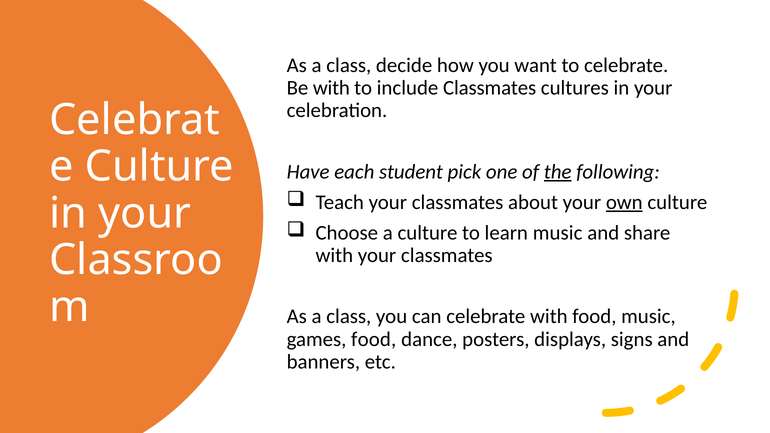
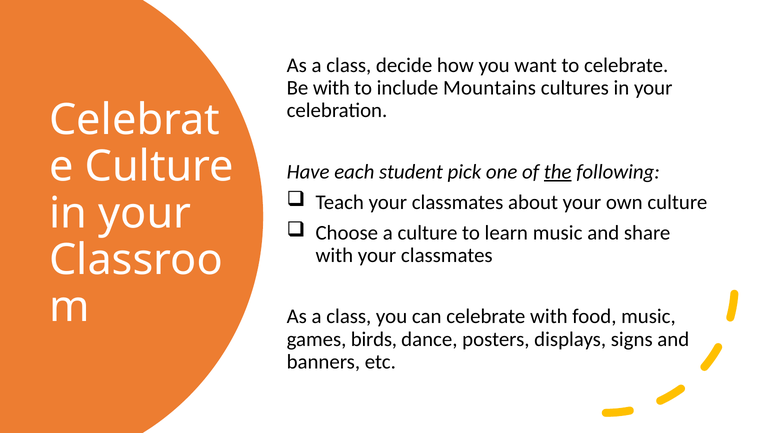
include Classmates: Classmates -> Mountains (489, 88)
own underline: present -> none (624, 202)
games food: food -> birds (374, 339)
